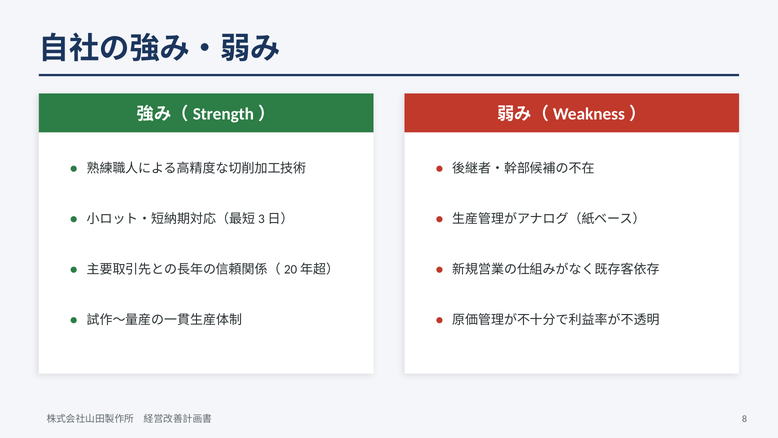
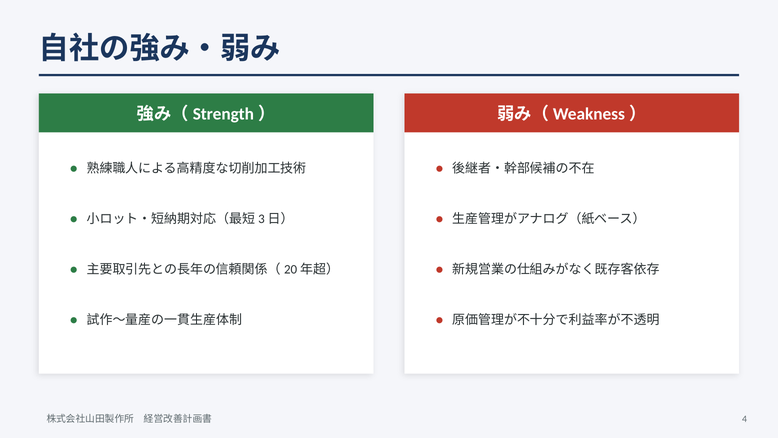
8: 8 -> 4 (745, 419)
